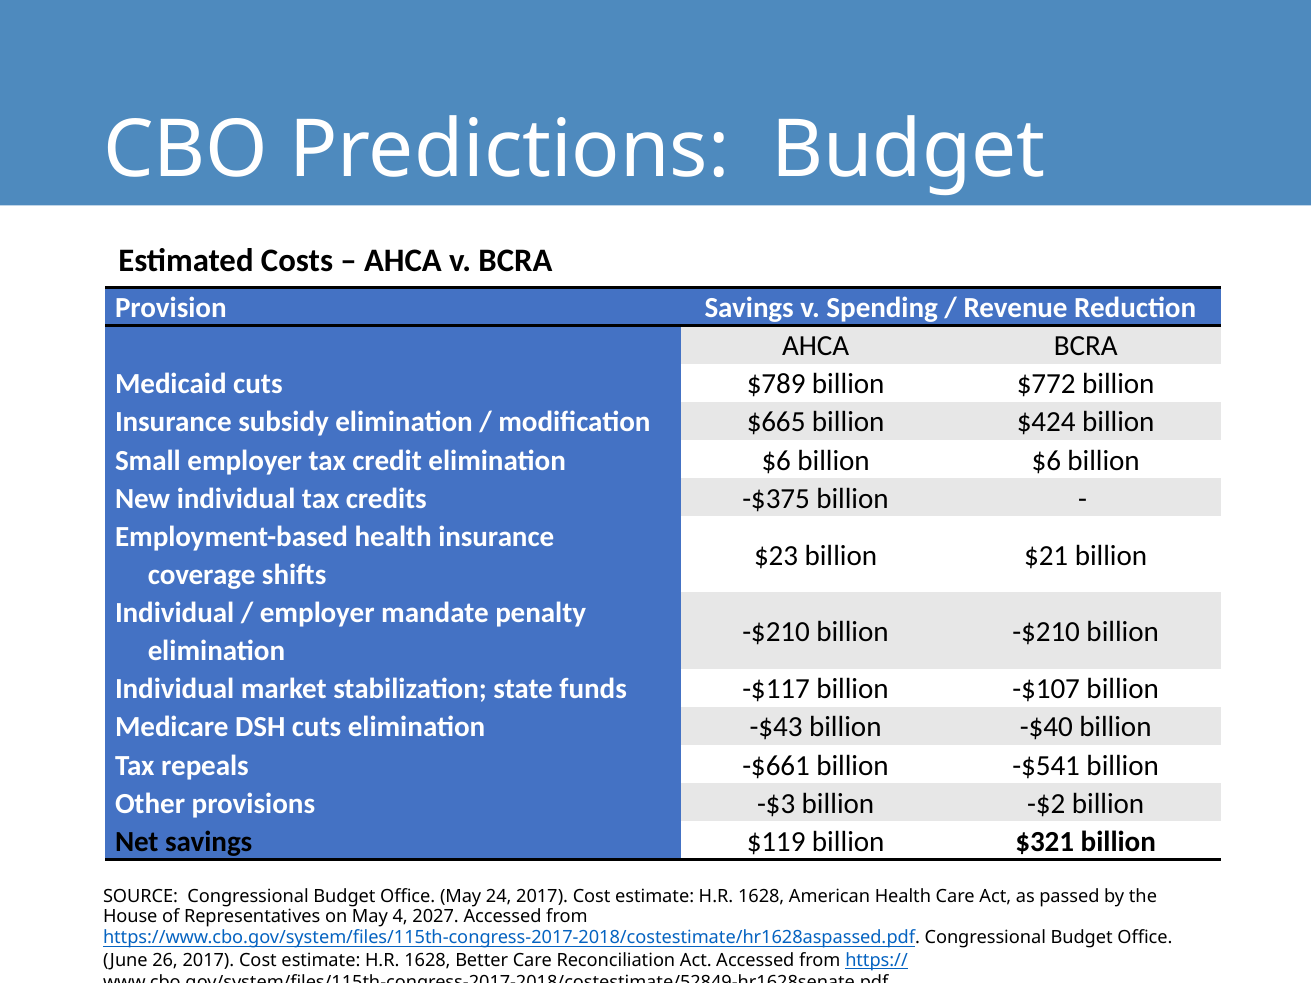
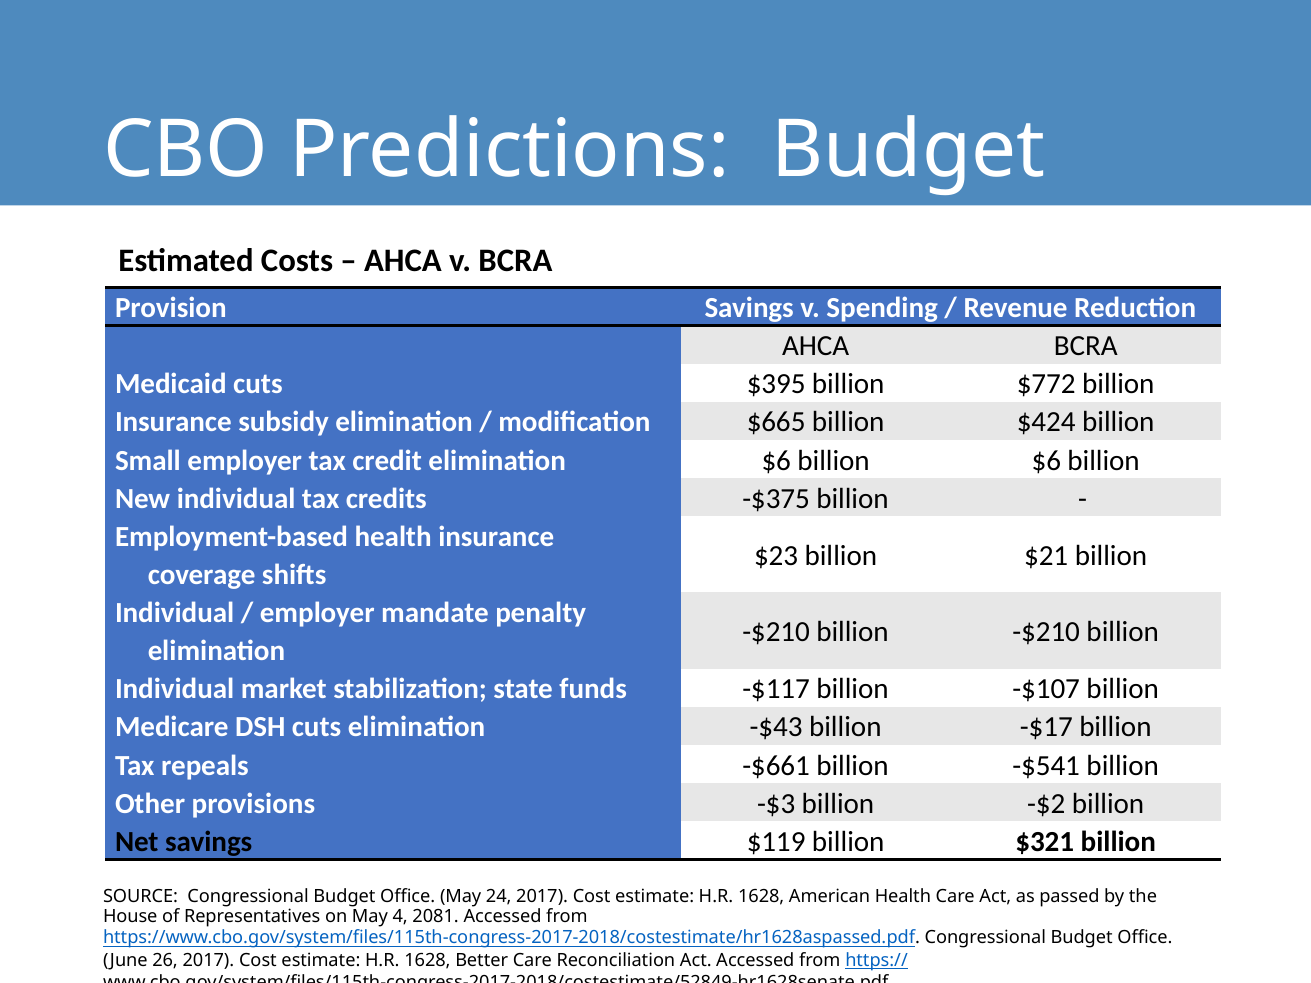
$789: $789 -> $395 (776, 384)
-$40: -$40 -> -$17 (1046, 727)
2027: 2027 -> 2081 (436, 916)
